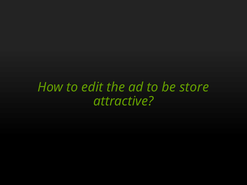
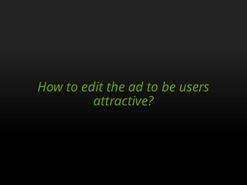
store: store -> users (194, 87)
